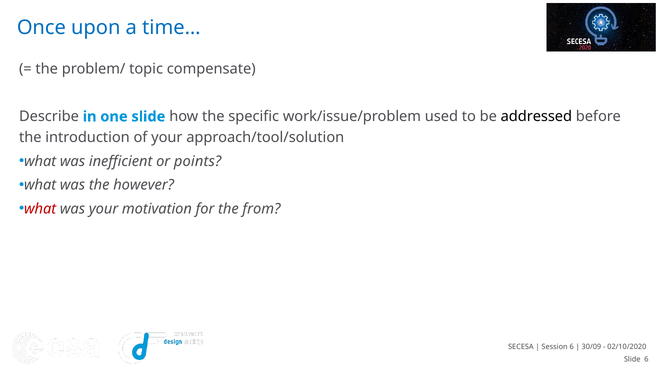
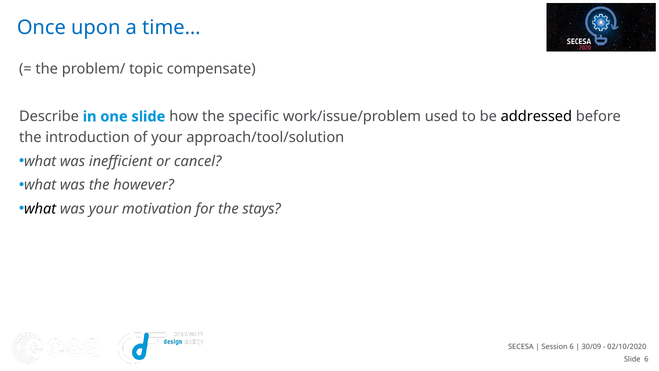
points: points -> cancel (198, 161)
what colour: red -> black (40, 209)
from: from -> stays (262, 209)
